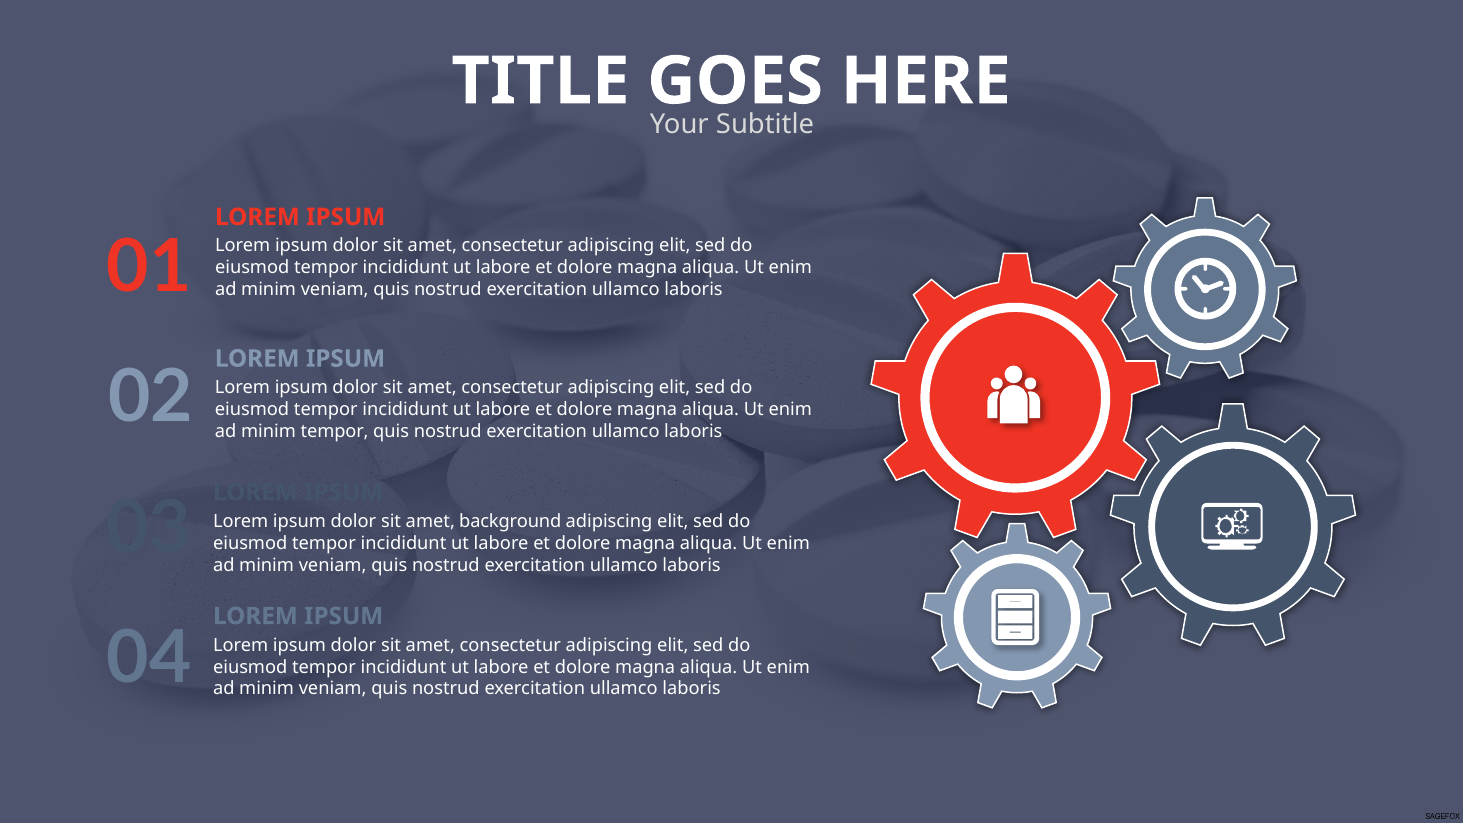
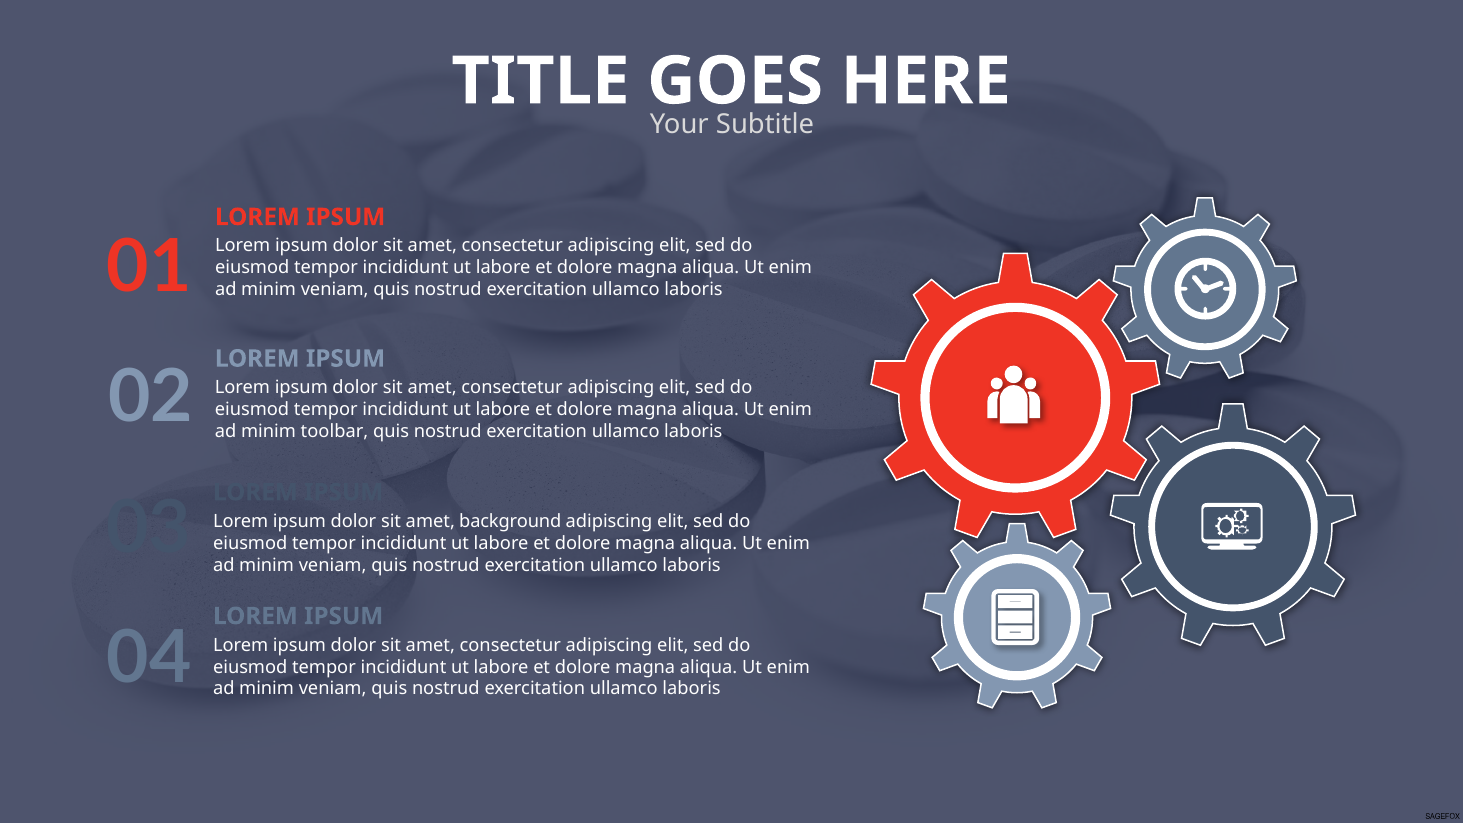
minim tempor: tempor -> toolbar (335, 431)
